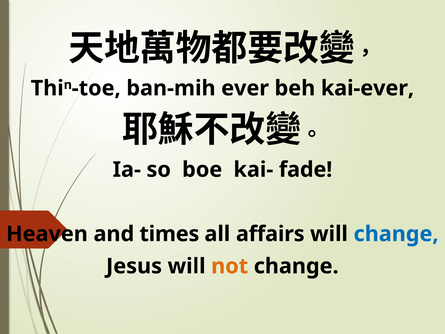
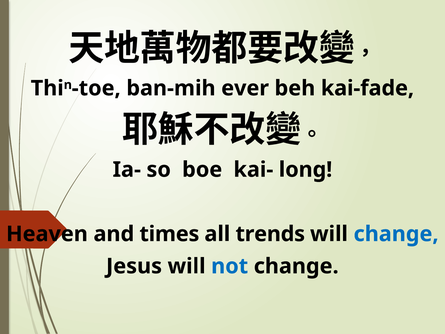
kai-ever: kai-ever -> kai-fade (367, 88)
fade: fade -> long (306, 170)
affairs: affairs -> trends (270, 234)
not colour: orange -> blue (230, 266)
